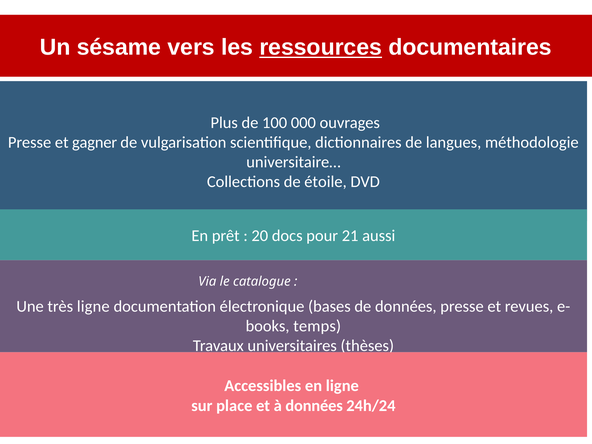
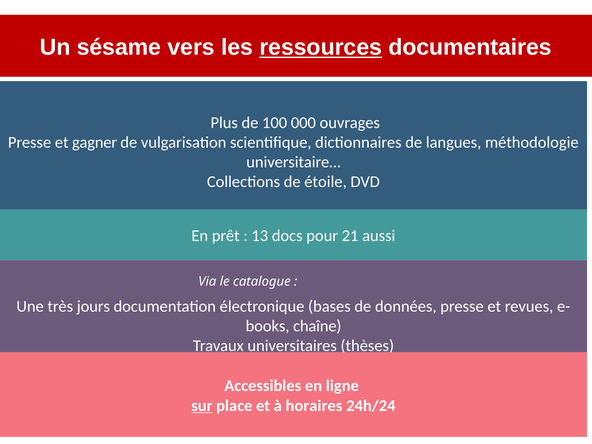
20: 20 -> 13 (260, 236)
très ligne: ligne -> jours (93, 306)
temps: temps -> chaîne (317, 326)
sur underline: none -> present (202, 406)
à données: données -> horaires (314, 406)
